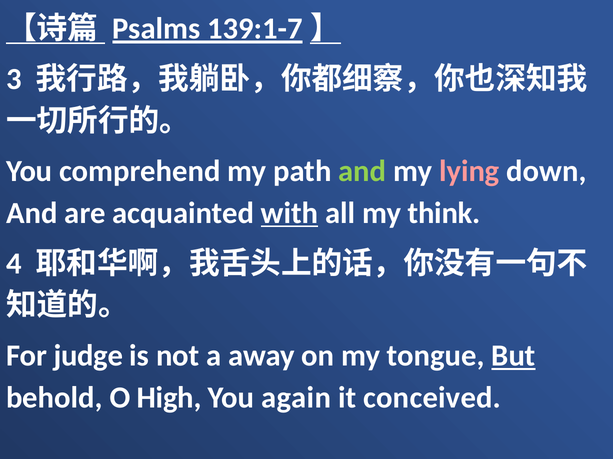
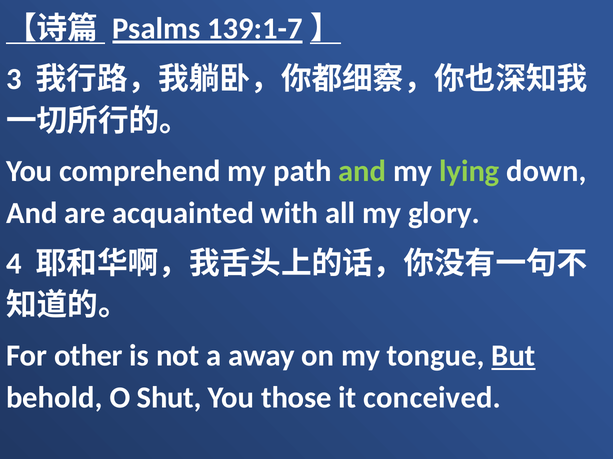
lying colour: pink -> light green (469, 172)
with underline: present -> none (290, 213)
think: think -> glory (444, 213)
judge: judge -> other (88, 356)
High: High -> Shut (169, 398)
again: again -> those (296, 398)
